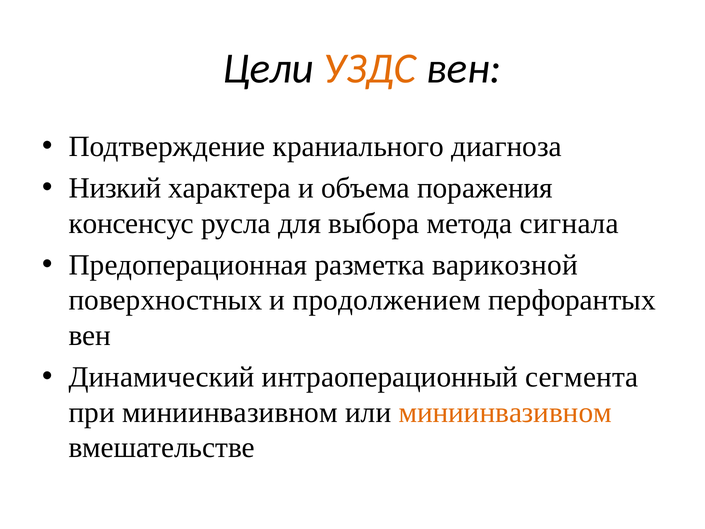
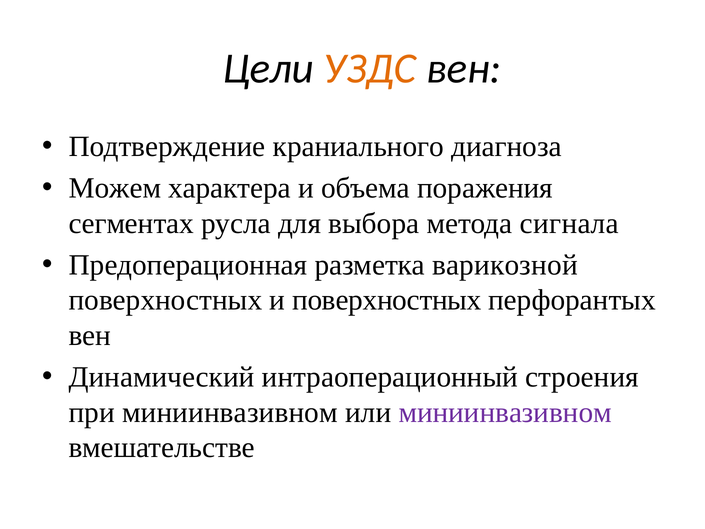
Низкий: Низкий -> Можем (115, 188)
консенсус: консенсус -> сегментах (131, 223)
и продолжением: продолжением -> поверхностных (387, 300)
сегмента: сегмента -> строения (582, 377)
миниинвазивном colour: orange -> purple (505, 412)
